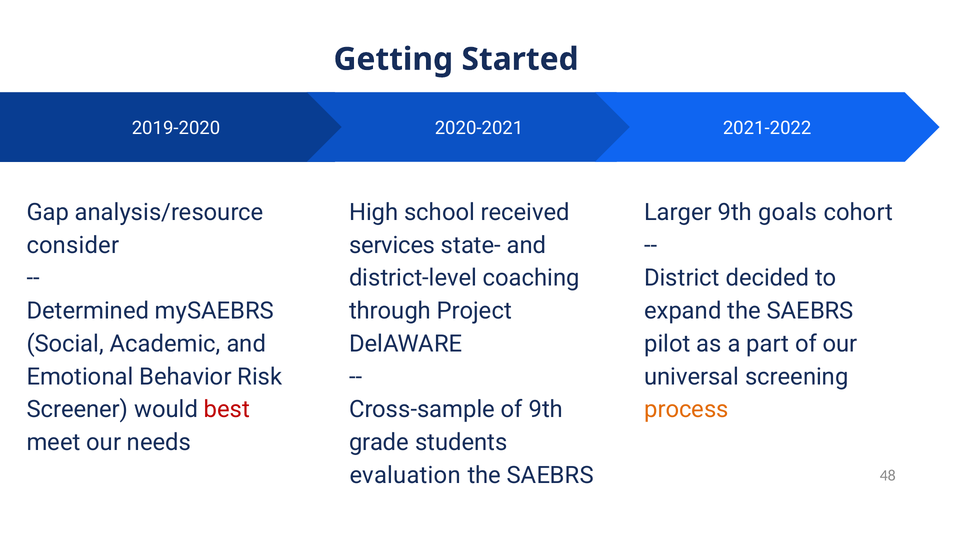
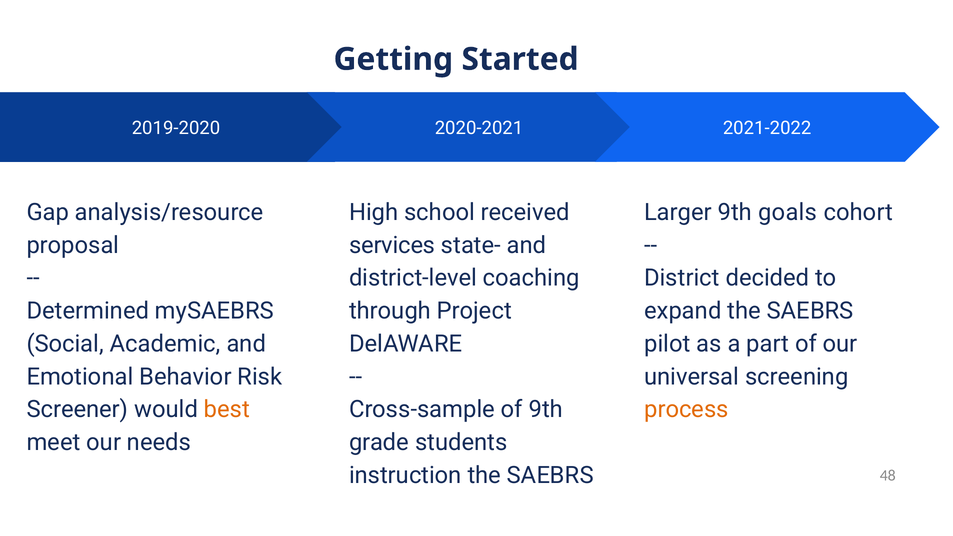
consider: consider -> proposal (73, 245)
best colour: red -> orange (227, 410)
evaluation: evaluation -> instruction (405, 475)
